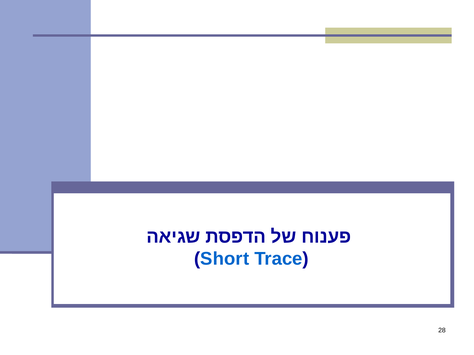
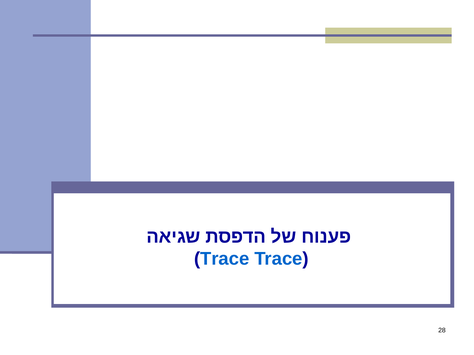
Short: Short -> Trace (225, 259)
